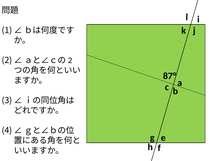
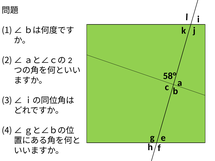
87°: 87° -> 58° (170, 76)
